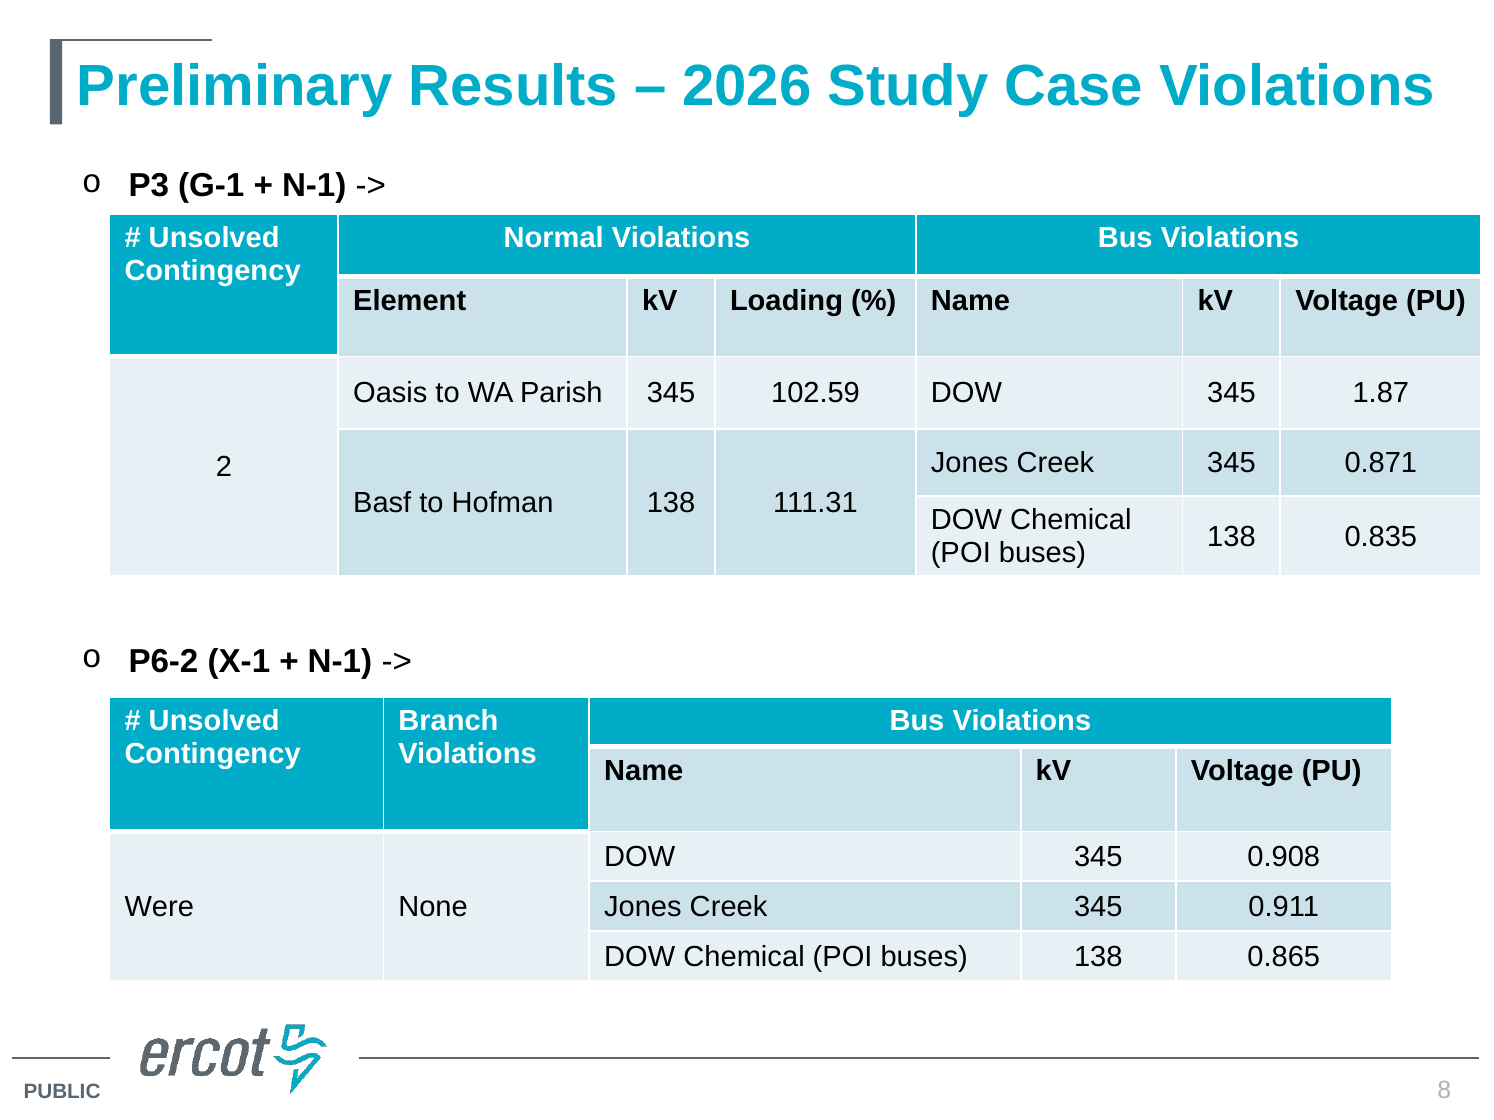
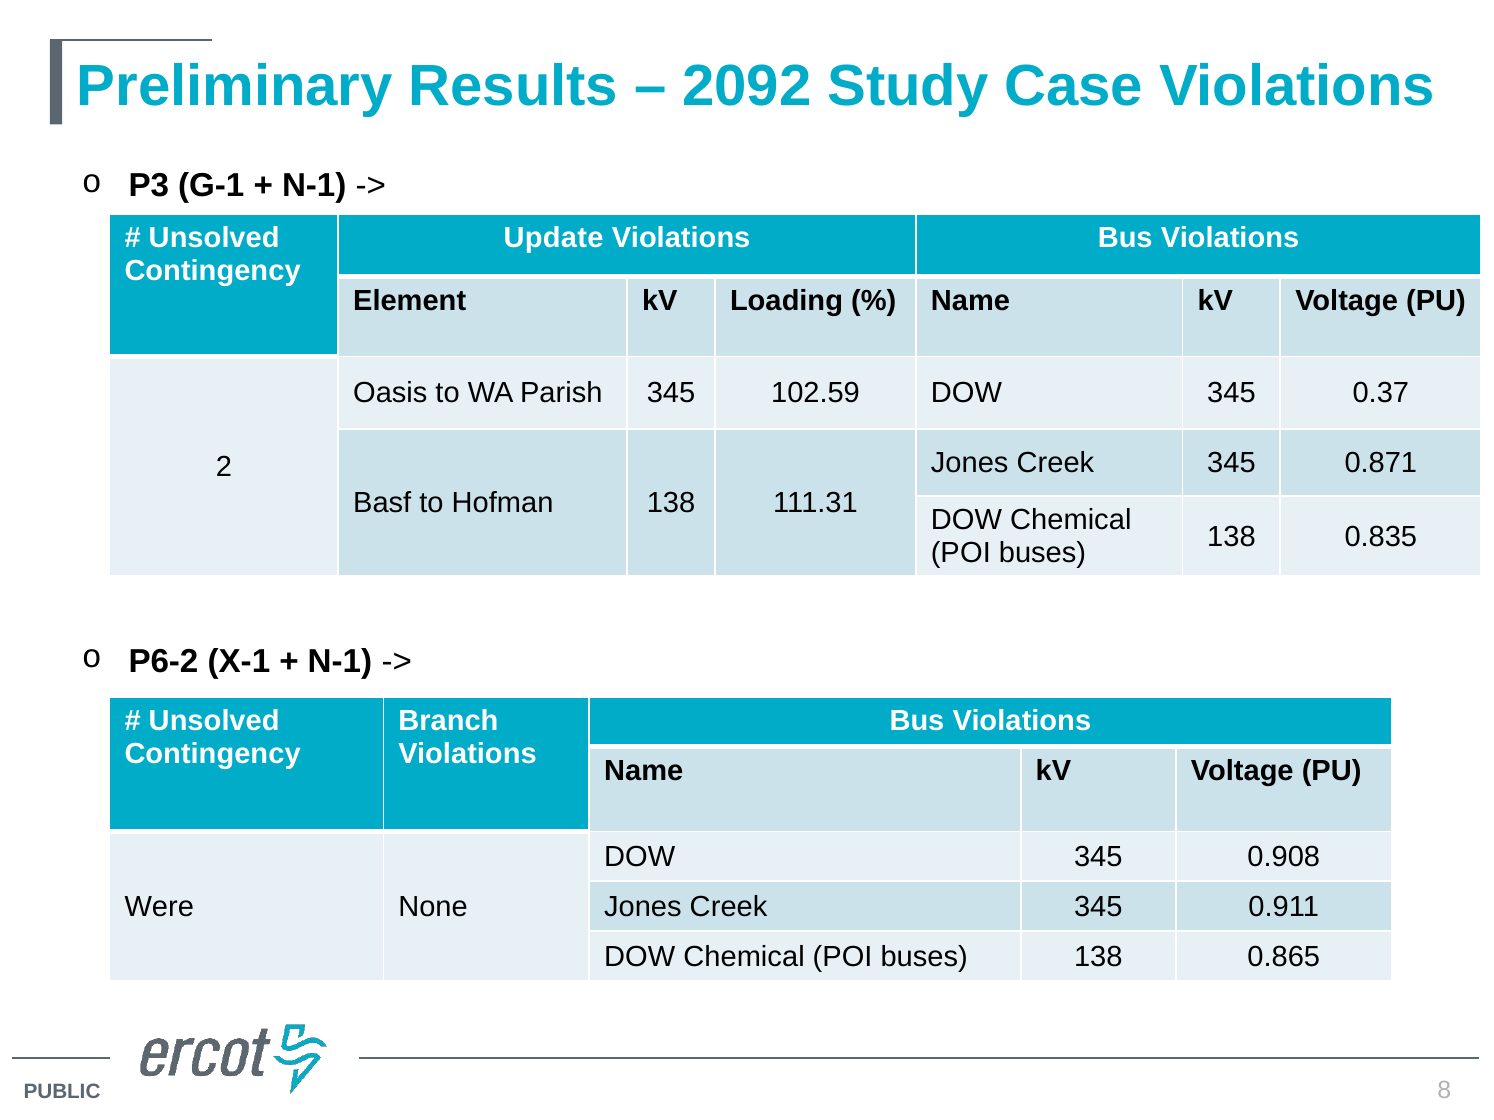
2026: 2026 -> 2092 (747, 86)
Normal: Normal -> Update (554, 238)
1.87: 1.87 -> 0.37 (1381, 393)
